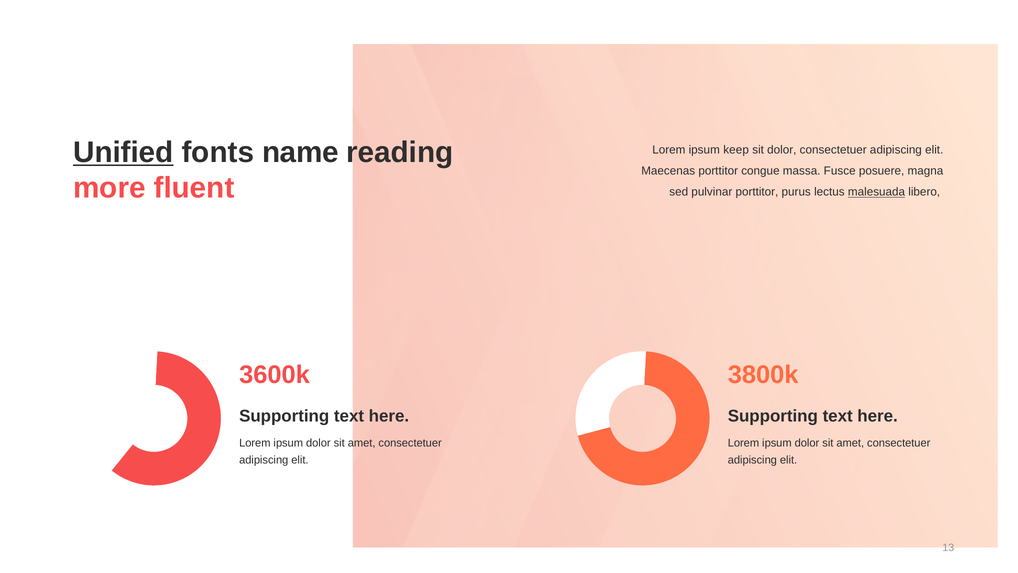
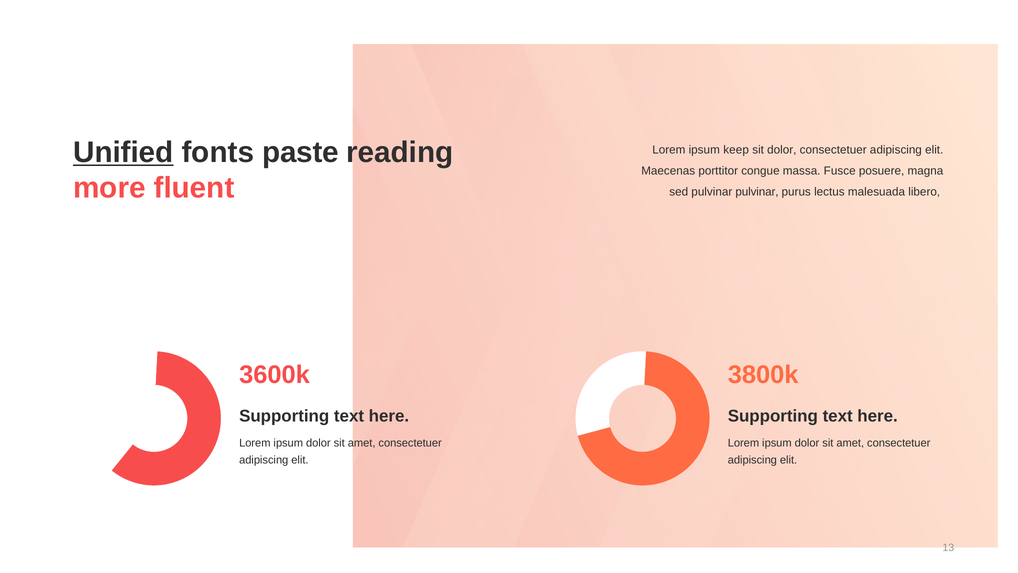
name: name -> paste (300, 152)
pulvinar porttitor: porttitor -> pulvinar (757, 192)
malesuada underline: present -> none (877, 192)
